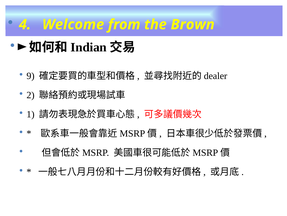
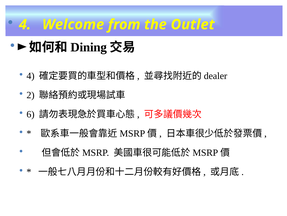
Brown: Brown -> Outlet (193, 24)
Indian: Indian -> Dining (89, 47)
9: 9 -> 4 (31, 76)
1: 1 -> 6 (31, 114)
